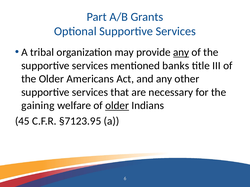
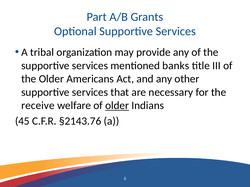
any underline: present -> none (181, 52)
gaining: gaining -> receive (38, 106)
§7123.95: §7123.95 -> §2143.76 (80, 121)
